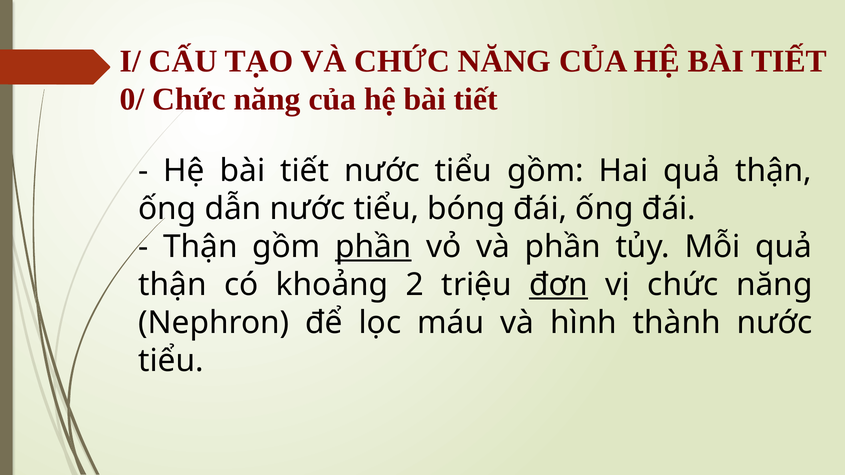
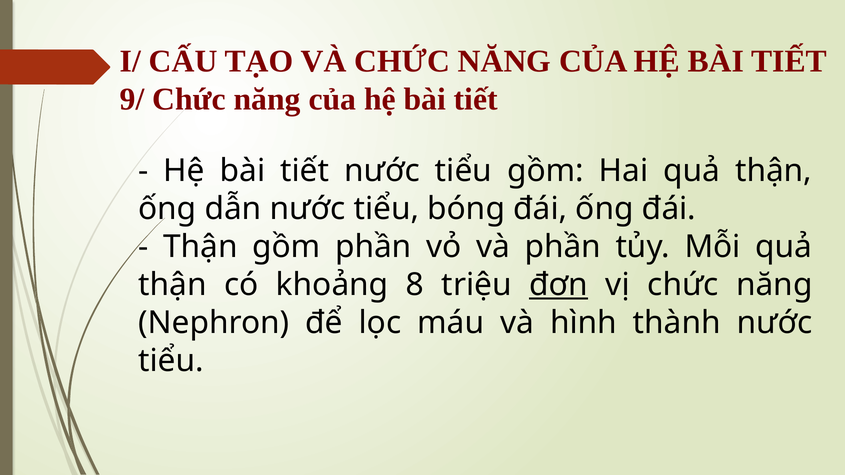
0/: 0/ -> 9/ (132, 99)
phần underline: present -> none (373, 247)
2: 2 -> 8 (415, 285)
